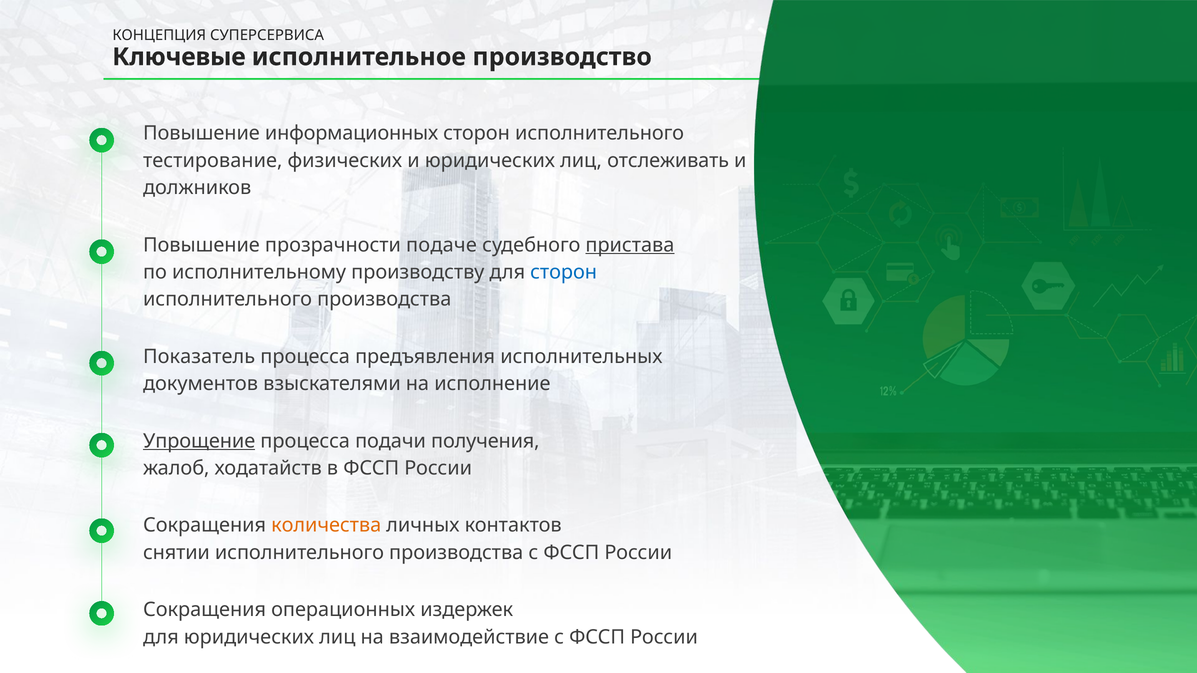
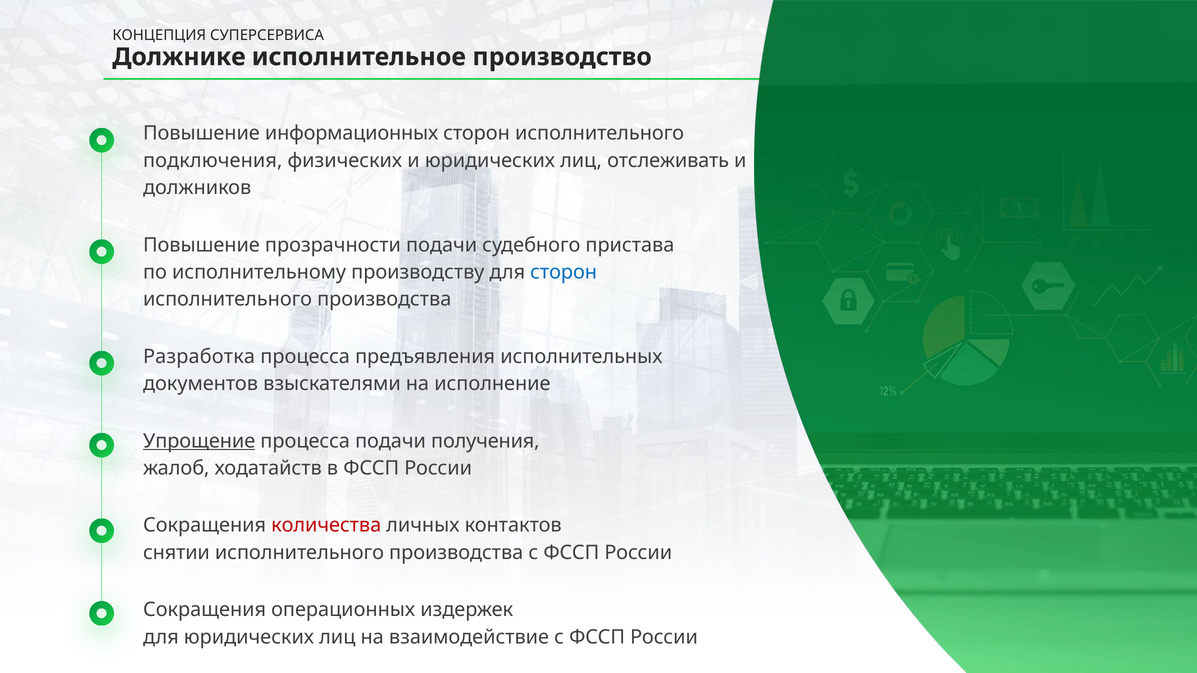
Ключевые: Ключевые -> Должнике (179, 57)
тестирование: тестирование -> подключения (213, 161)
прозрачности подаче: подаче -> подачи (442, 245)
пристава underline: present -> none (630, 245)
Показатель: Показатель -> Разработка (199, 357)
количества colour: orange -> red (326, 526)
